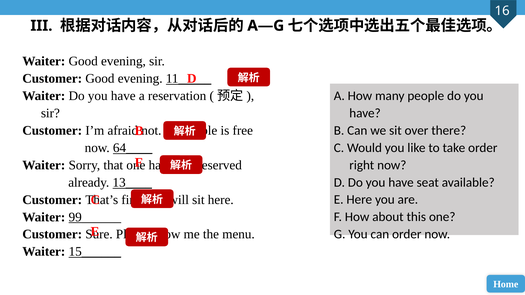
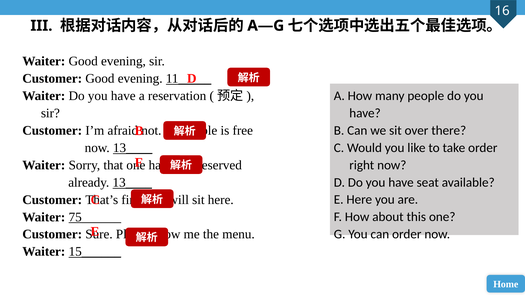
now 64____: 64____ -> 13____ (133, 148)
99______: 99______ -> 75______ (95, 217)
